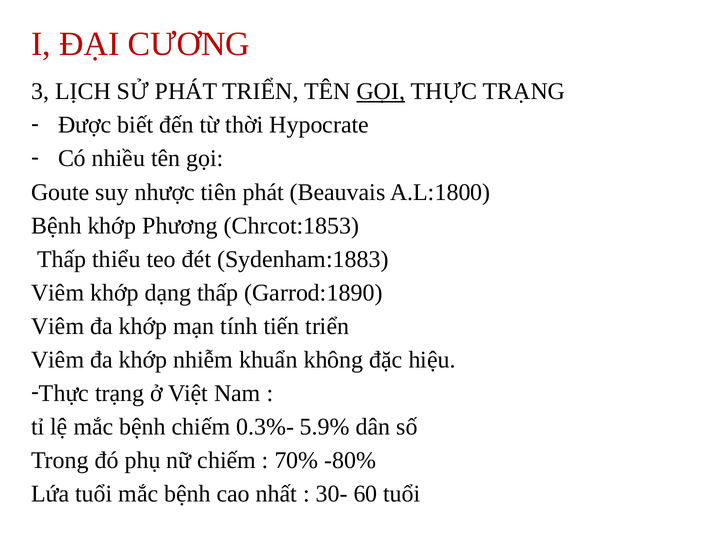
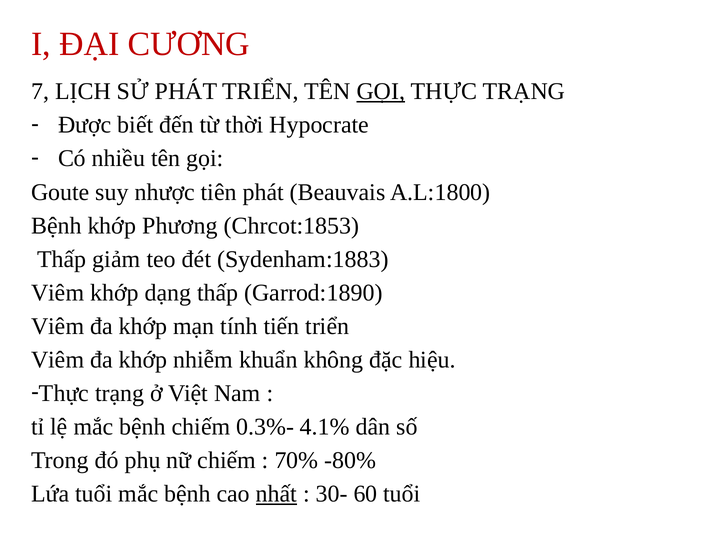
3: 3 -> 7 (40, 91)
thiểu: thiểu -> giảm (116, 259)
5.9%: 5.9% -> 4.1% (325, 426)
nhất underline: none -> present (276, 493)
